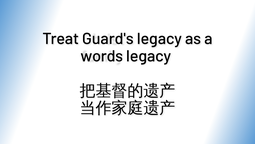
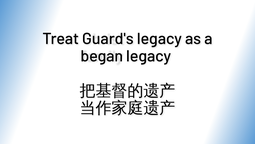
words: words -> began (102, 56)
